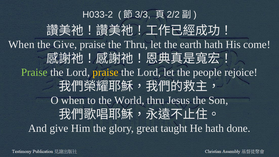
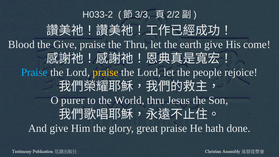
When: When -> Blood (21, 44)
earth hath: hath -> give (214, 44)
Praise colour: light green -> light blue (34, 72)
O when: when -> purer (73, 100)
great taught: taught -> praise (174, 128)
